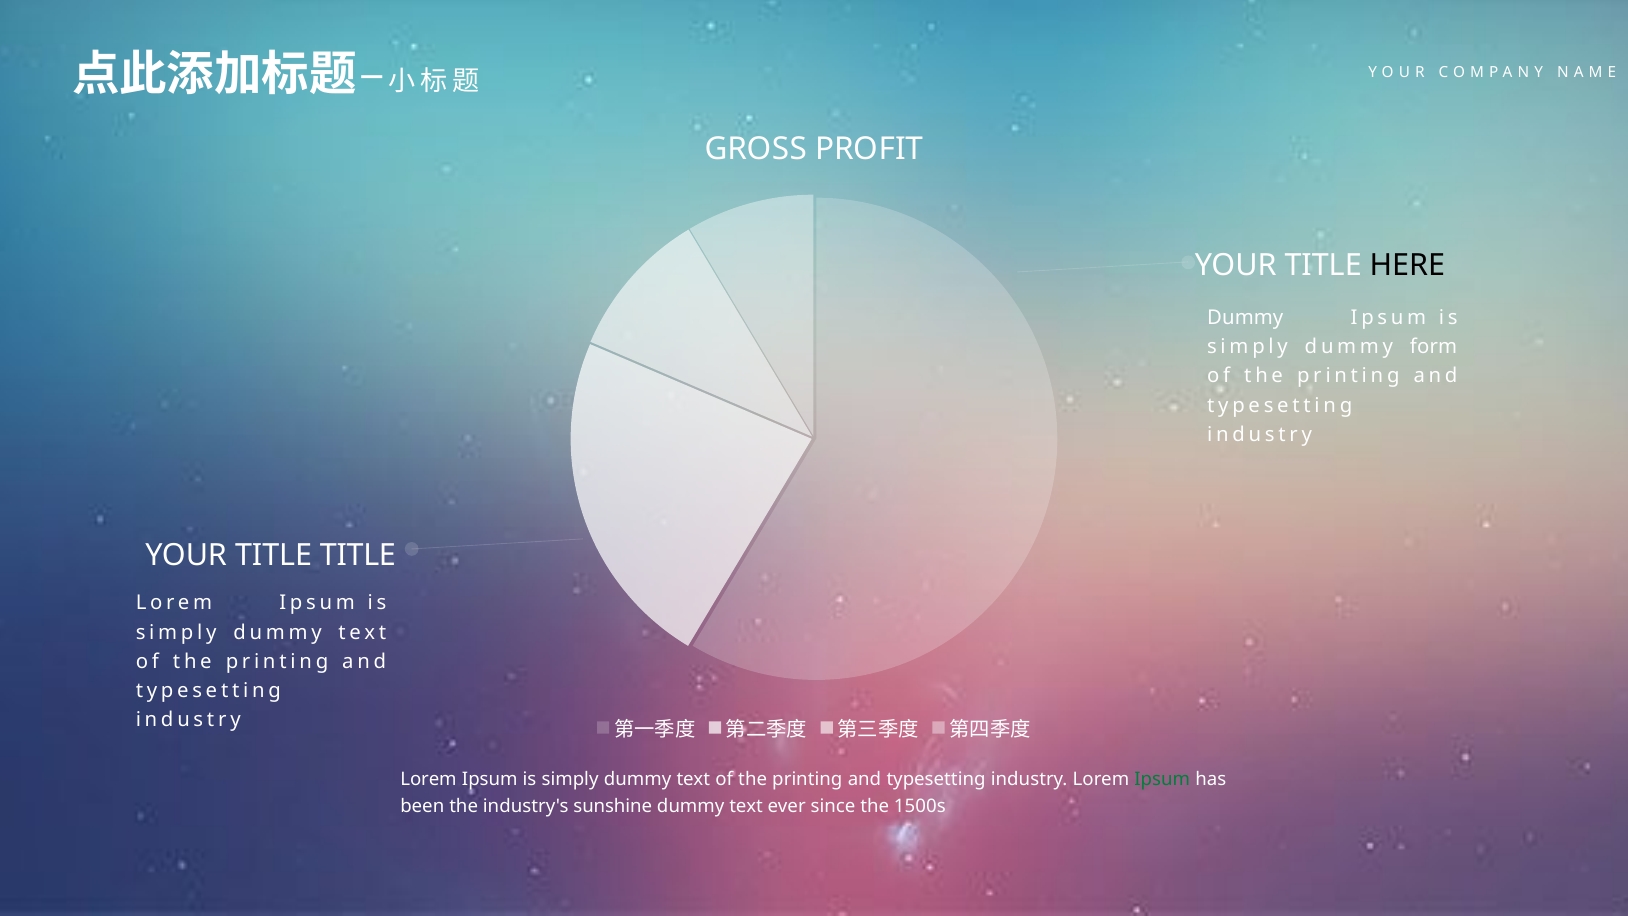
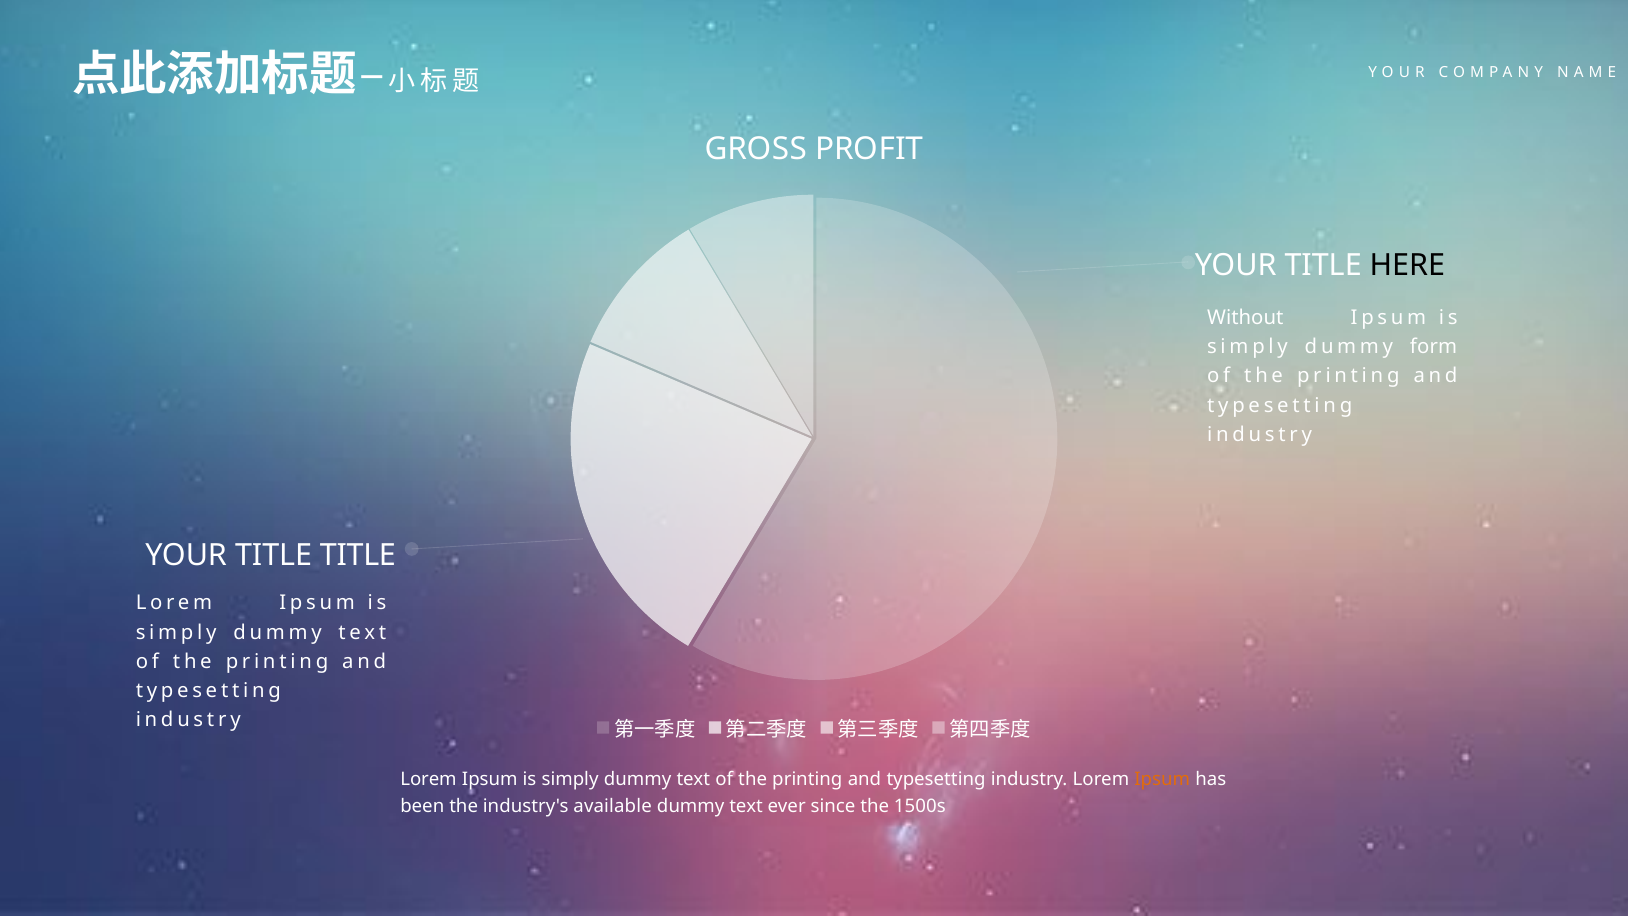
Dummy: Dummy -> Without (1245, 318)
Ipsum colour: green -> orange (1162, 779)
sunshine: sunshine -> available (613, 806)
